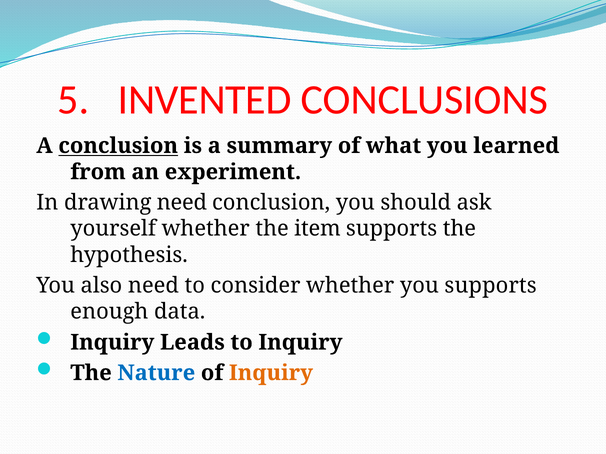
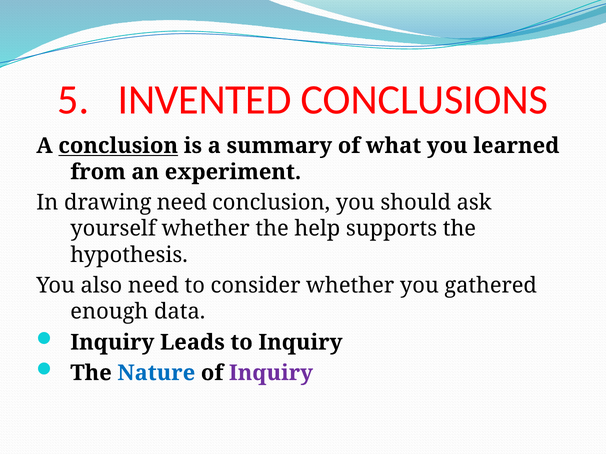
item: item -> help (317, 229)
you supports: supports -> gathered (491, 286)
Inquiry colour: orange -> purple (271, 373)
